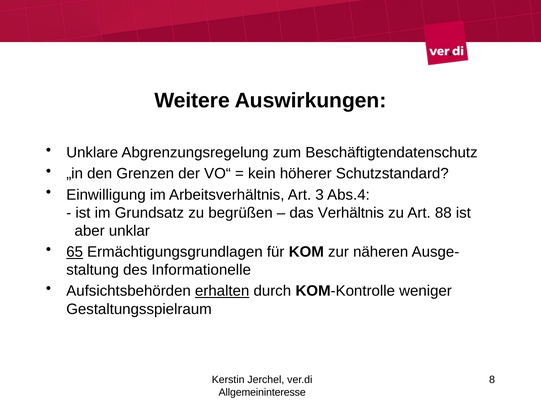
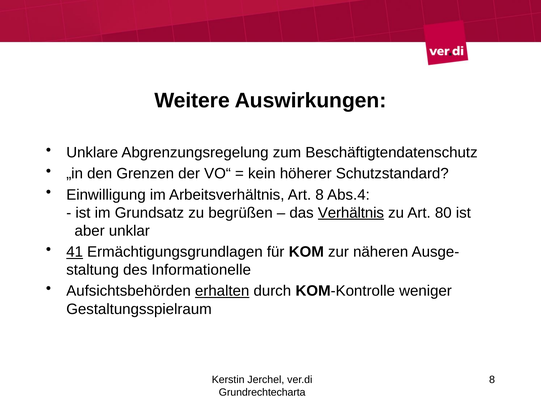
Art 3: 3 -> 8 (320, 195)
Verhältnis underline: none -> present (351, 213)
88: 88 -> 80 (443, 213)
65: 65 -> 41 (75, 252)
Allgemeininteresse: Allgemeininteresse -> Grundrechtecharta (262, 392)
